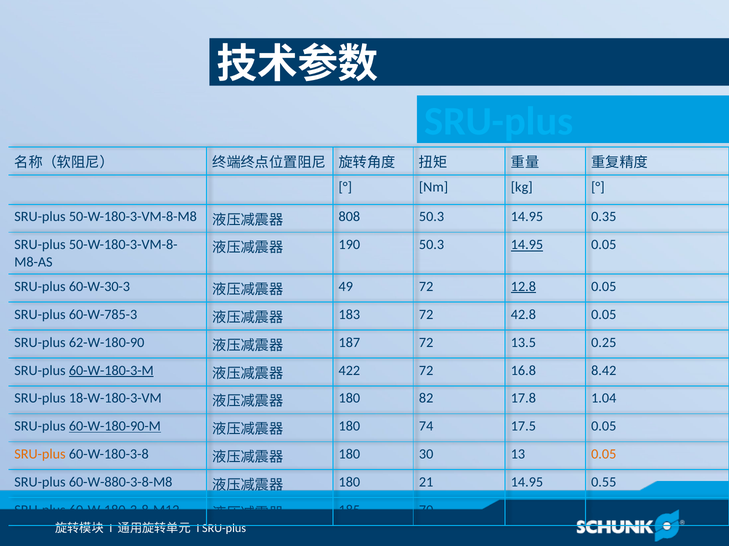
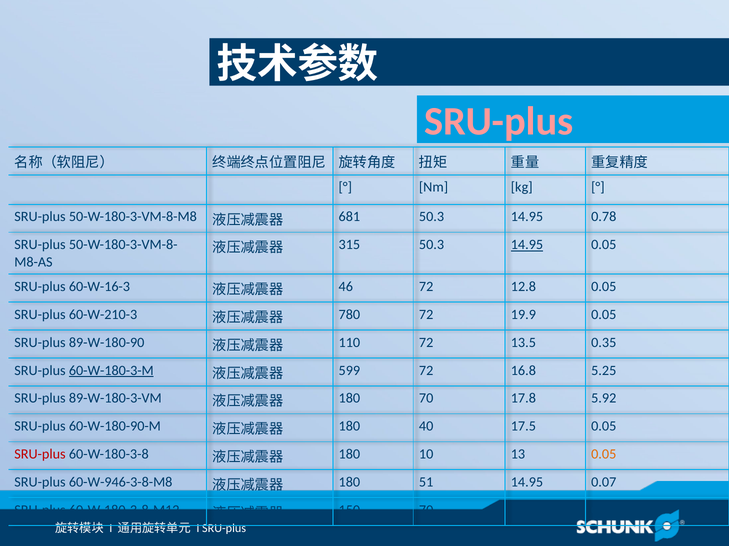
SRU-plus colour: light blue -> pink (499, 122)
808: 808 -> 681 (349, 217)
0.35: 0.35 -> 0.78 (604, 217)
190: 190 -> 315 (349, 245)
60-W-30-3: 60-W-30-3 -> 60-W-16-3 (99, 287)
49: 49 -> 46 (346, 287)
12.8 underline: present -> none (523, 287)
60-W-785-3: 60-W-785-3 -> 60-W-210-3 (103, 315)
183: 183 -> 780 (349, 315)
42.8: 42.8 -> 19.9 (523, 315)
62-W-180-90: 62-W-180-90 -> 89-W-180-90 (107, 343)
187: 187 -> 110 (349, 343)
0.25: 0.25 -> 0.35 (604, 343)
422: 422 -> 599 (349, 371)
8.42: 8.42 -> 5.25 (604, 371)
18-W-180-3-VM: 18-W-180-3-VM -> 89-W-180-3-VM (115, 399)
180 82: 82 -> 70 (426, 399)
1.04: 1.04 -> 5.92 (604, 399)
60-W-180-90-M underline: present -> none (115, 427)
74: 74 -> 40 (426, 427)
SRU-plus colour: orange -> red (40, 455)
30: 30 -> 10 (426, 455)
60-W-880-3-8-M8: 60-W-880-3-8-M8 -> 60-W-946-3-8-M8 (121, 483)
21: 21 -> 51 (426, 483)
0.55: 0.55 -> 0.07 (604, 483)
185: 185 -> 150 (349, 511)
